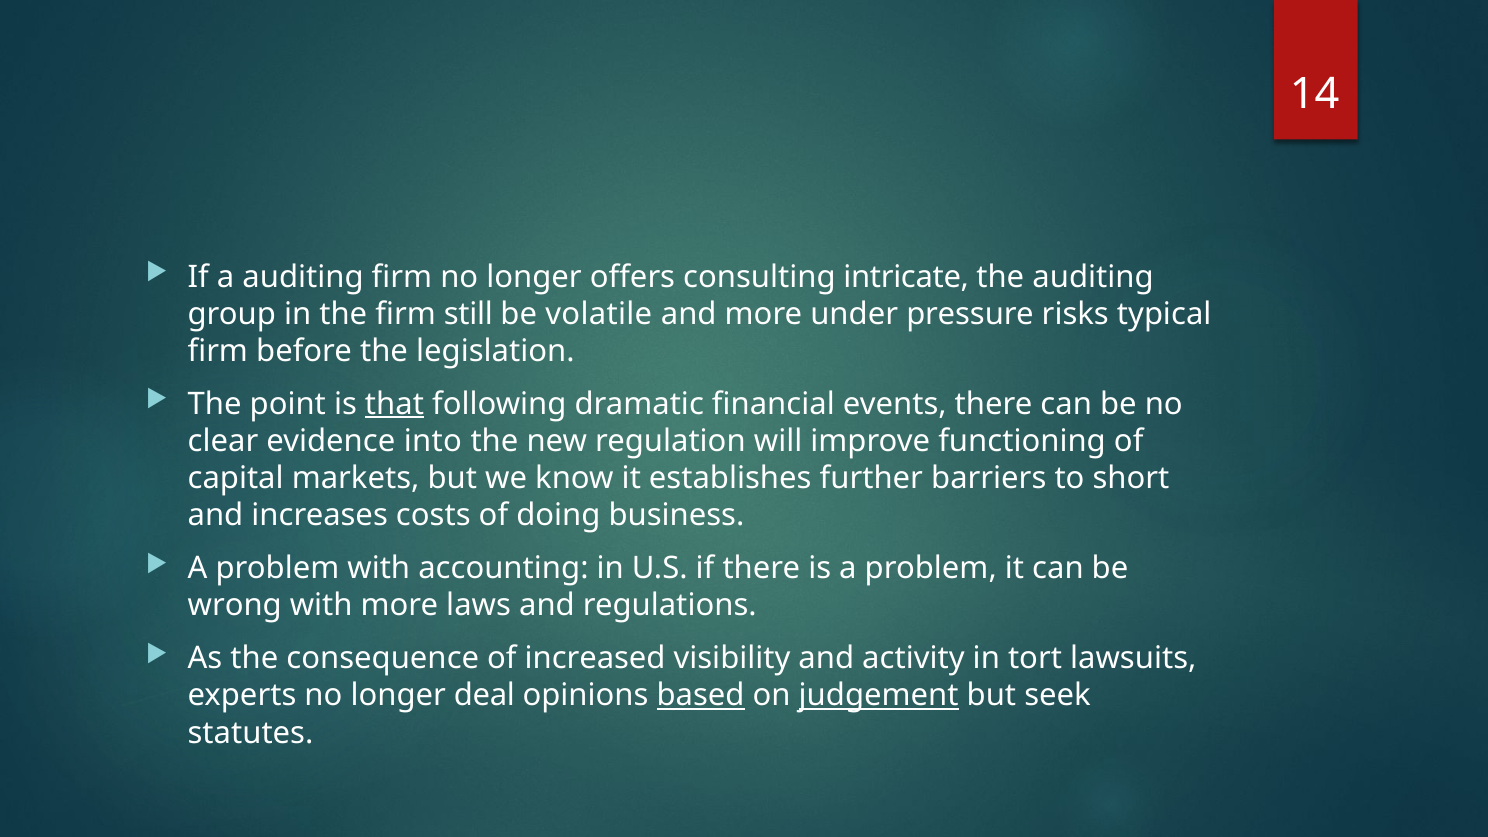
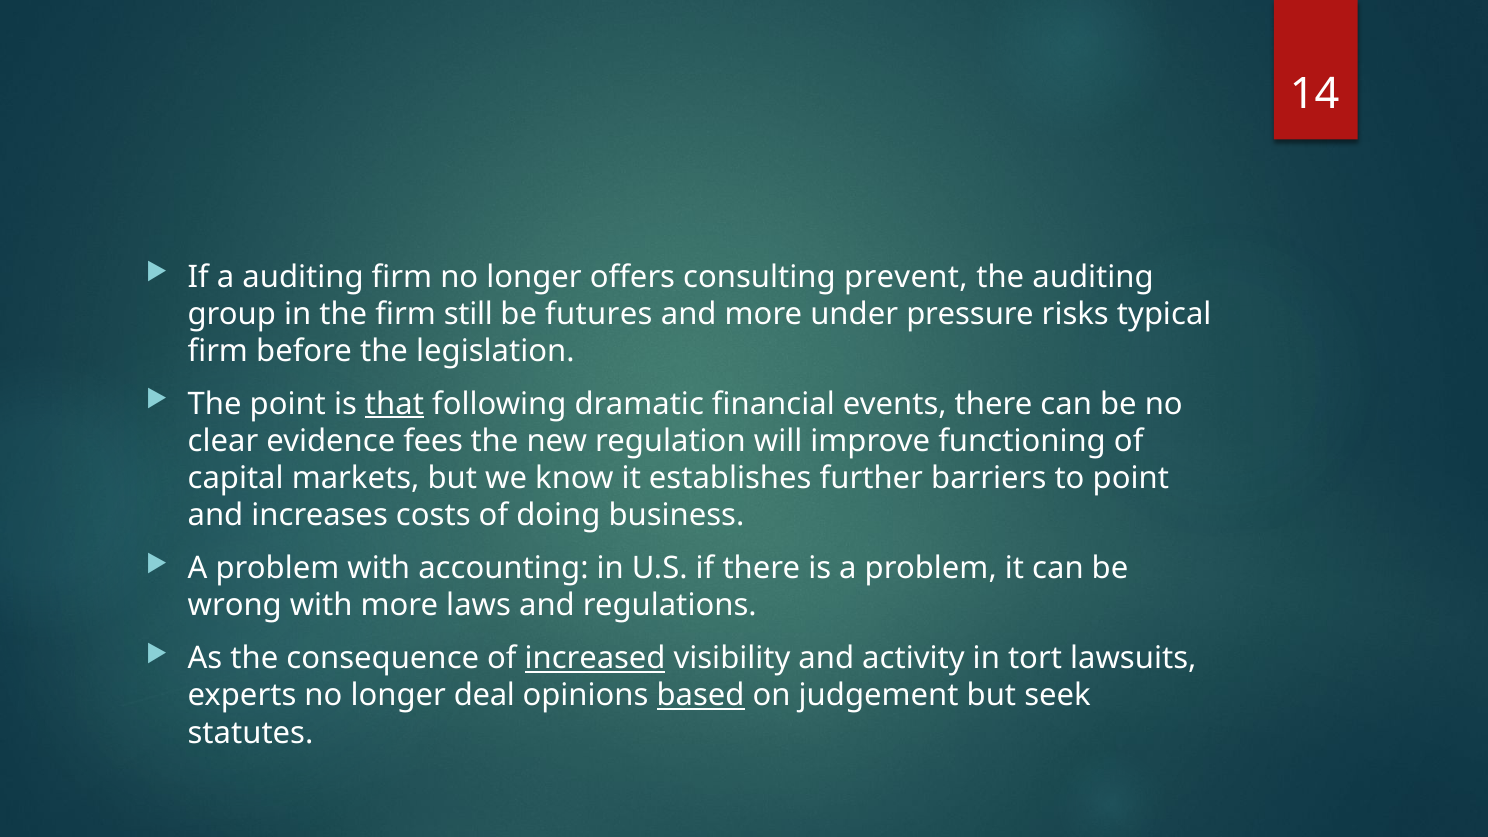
intricate: intricate -> prevent (906, 277)
volatile: volatile -> futures (599, 314)
into: into -> fees (433, 441)
to short: short -> point (1131, 479)
increased underline: none -> present (595, 658)
judgement underline: present -> none (879, 696)
